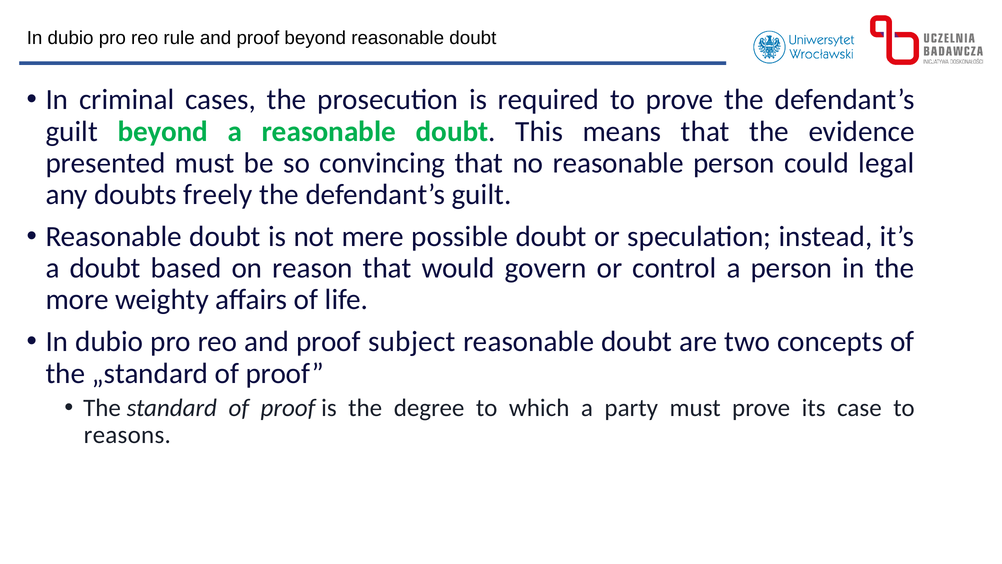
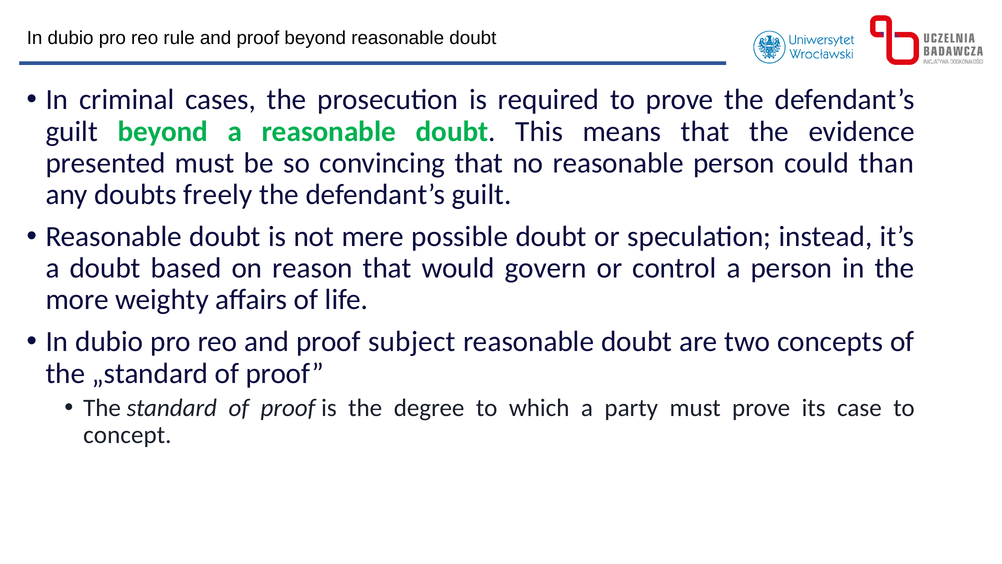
legal: legal -> than (886, 163)
reasons: reasons -> concept (127, 435)
